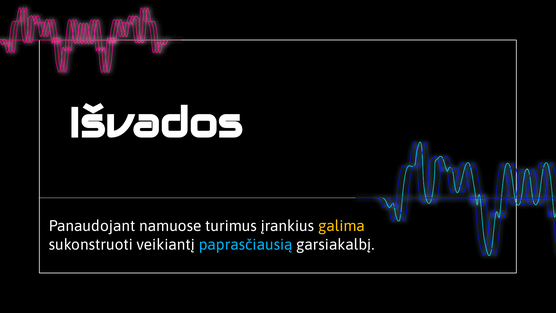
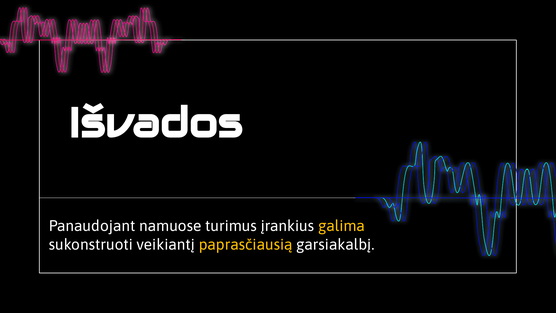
paprasčiausią colour: light blue -> yellow (246, 245)
